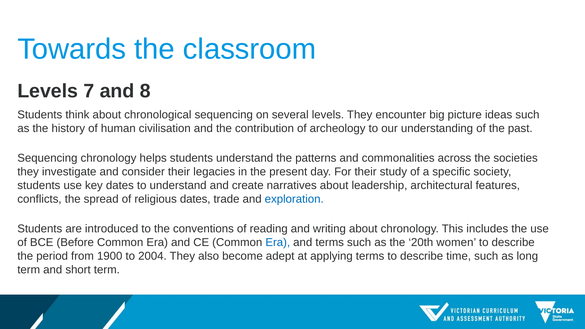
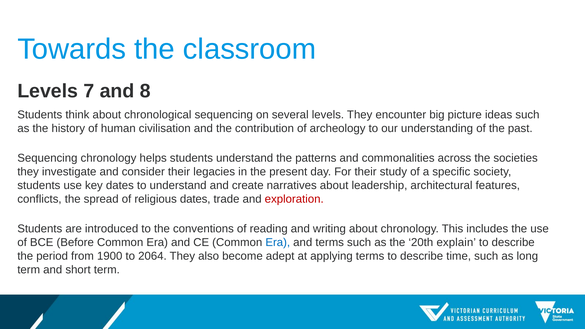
exploration colour: blue -> red (294, 199)
women: women -> explain (456, 242)
2004: 2004 -> 2064 (152, 256)
